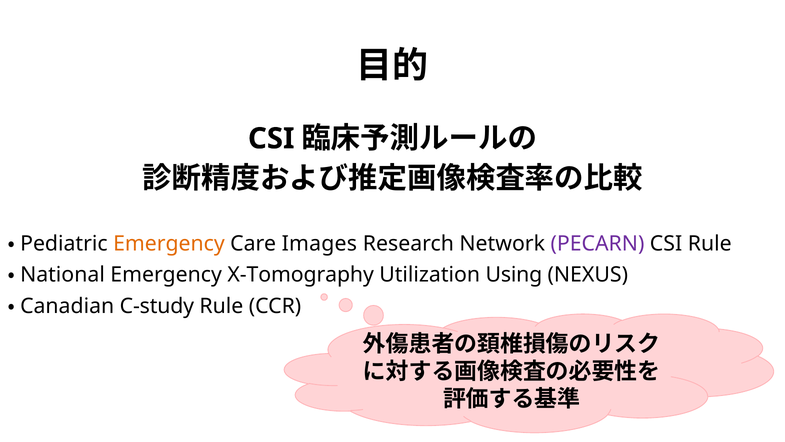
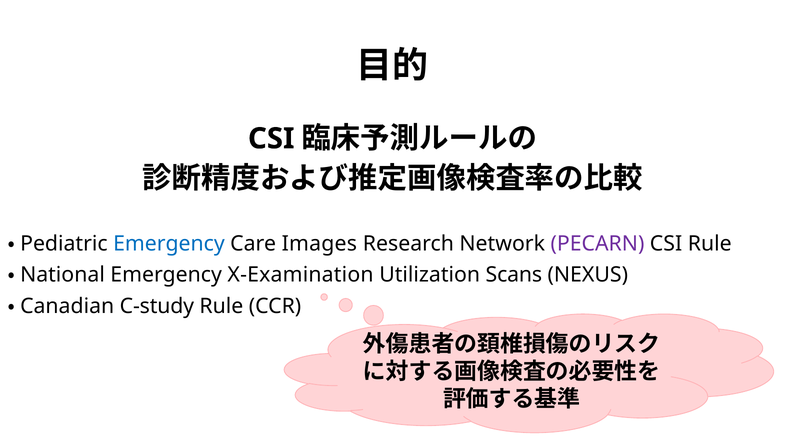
Emergency colour: orange -> blue (169, 243)
X-Tomography: X-Tomography -> X-Examination (301, 275)
Using: Using -> Scans (514, 275)
